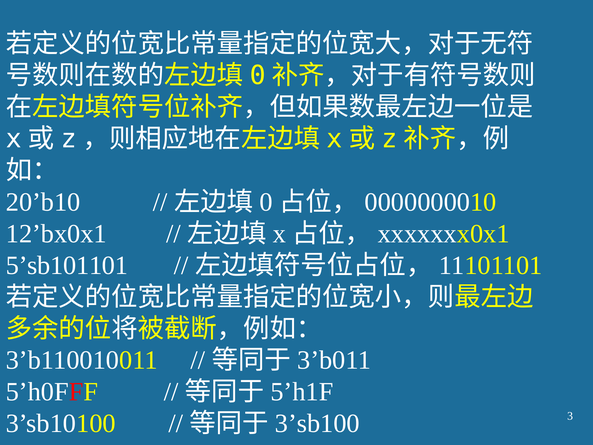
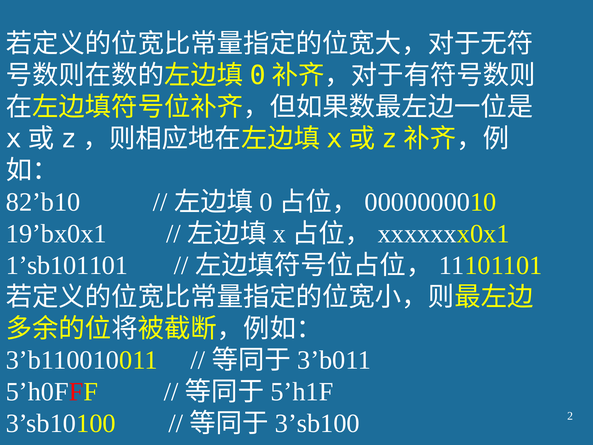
20’b10: 20’b10 -> 82’b10 (43, 202)
12’bx0x1: 12’bx0x1 -> 19’bx0x1 (56, 234)
5’sb101101: 5’sb101101 -> 1’sb101101 (67, 265)
3: 3 -> 2 (570, 416)
